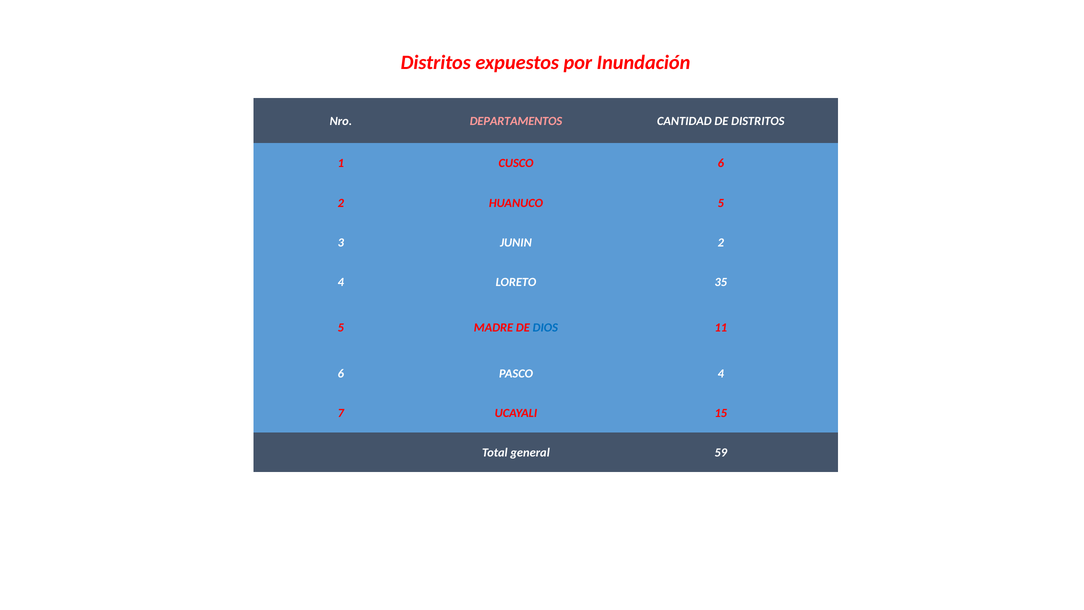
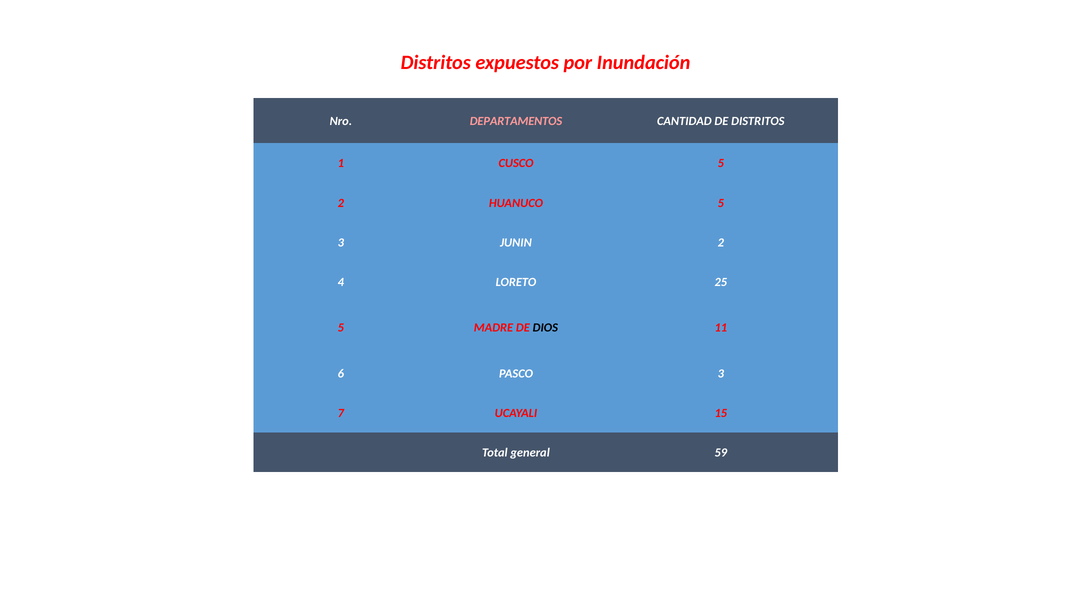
CUSCO 6: 6 -> 5 (721, 163)
35: 35 -> 25 (721, 282)
DIOS colour: blue -> black (545, 328)
PASCO 4: 4 -> 3 (721, 373)
